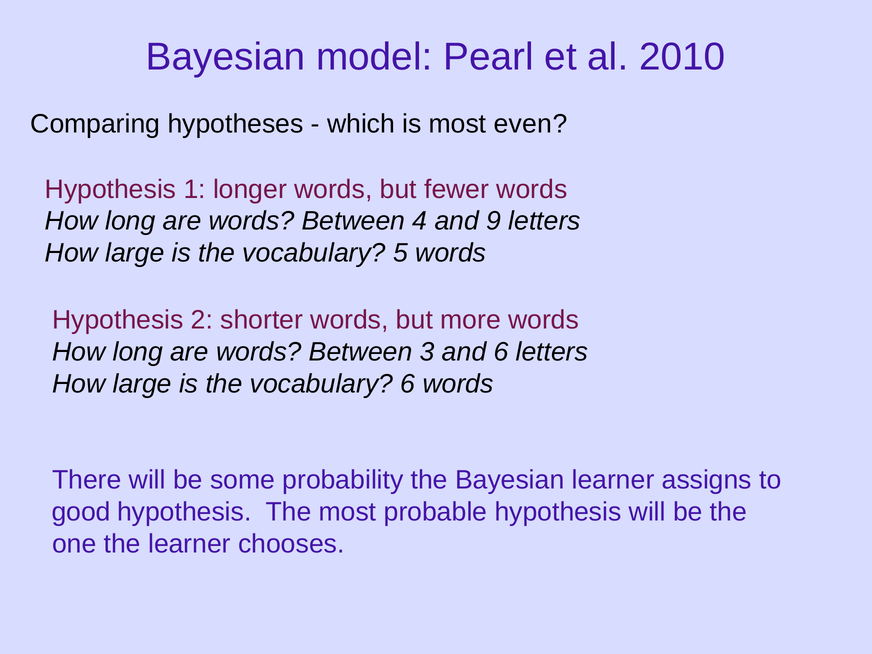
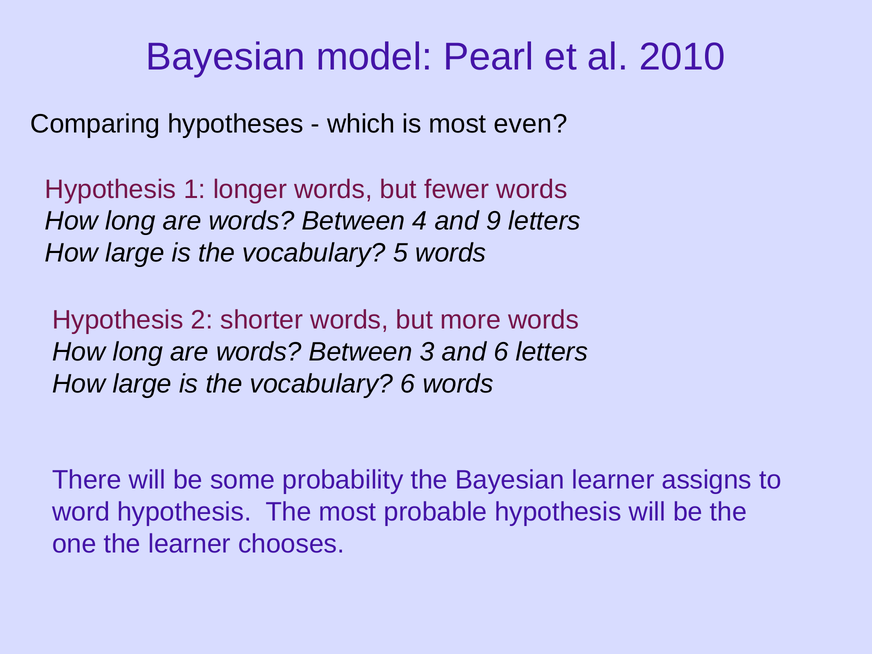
good: good -> word (81, 512)
